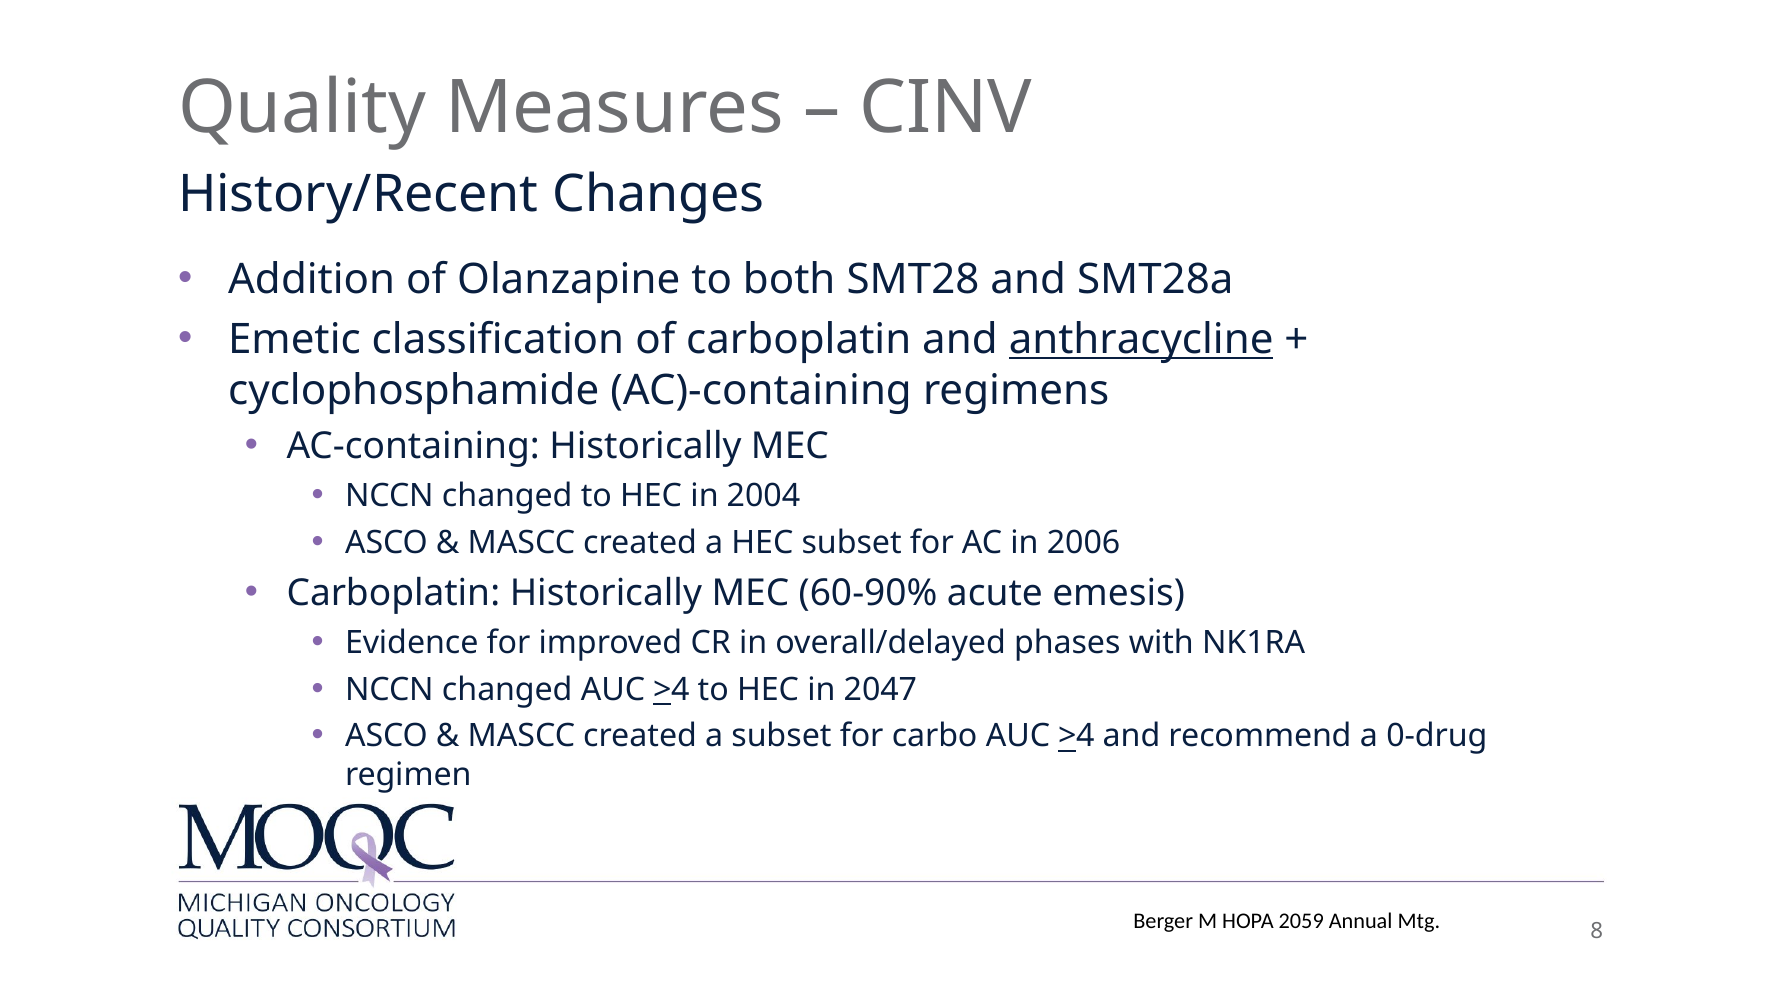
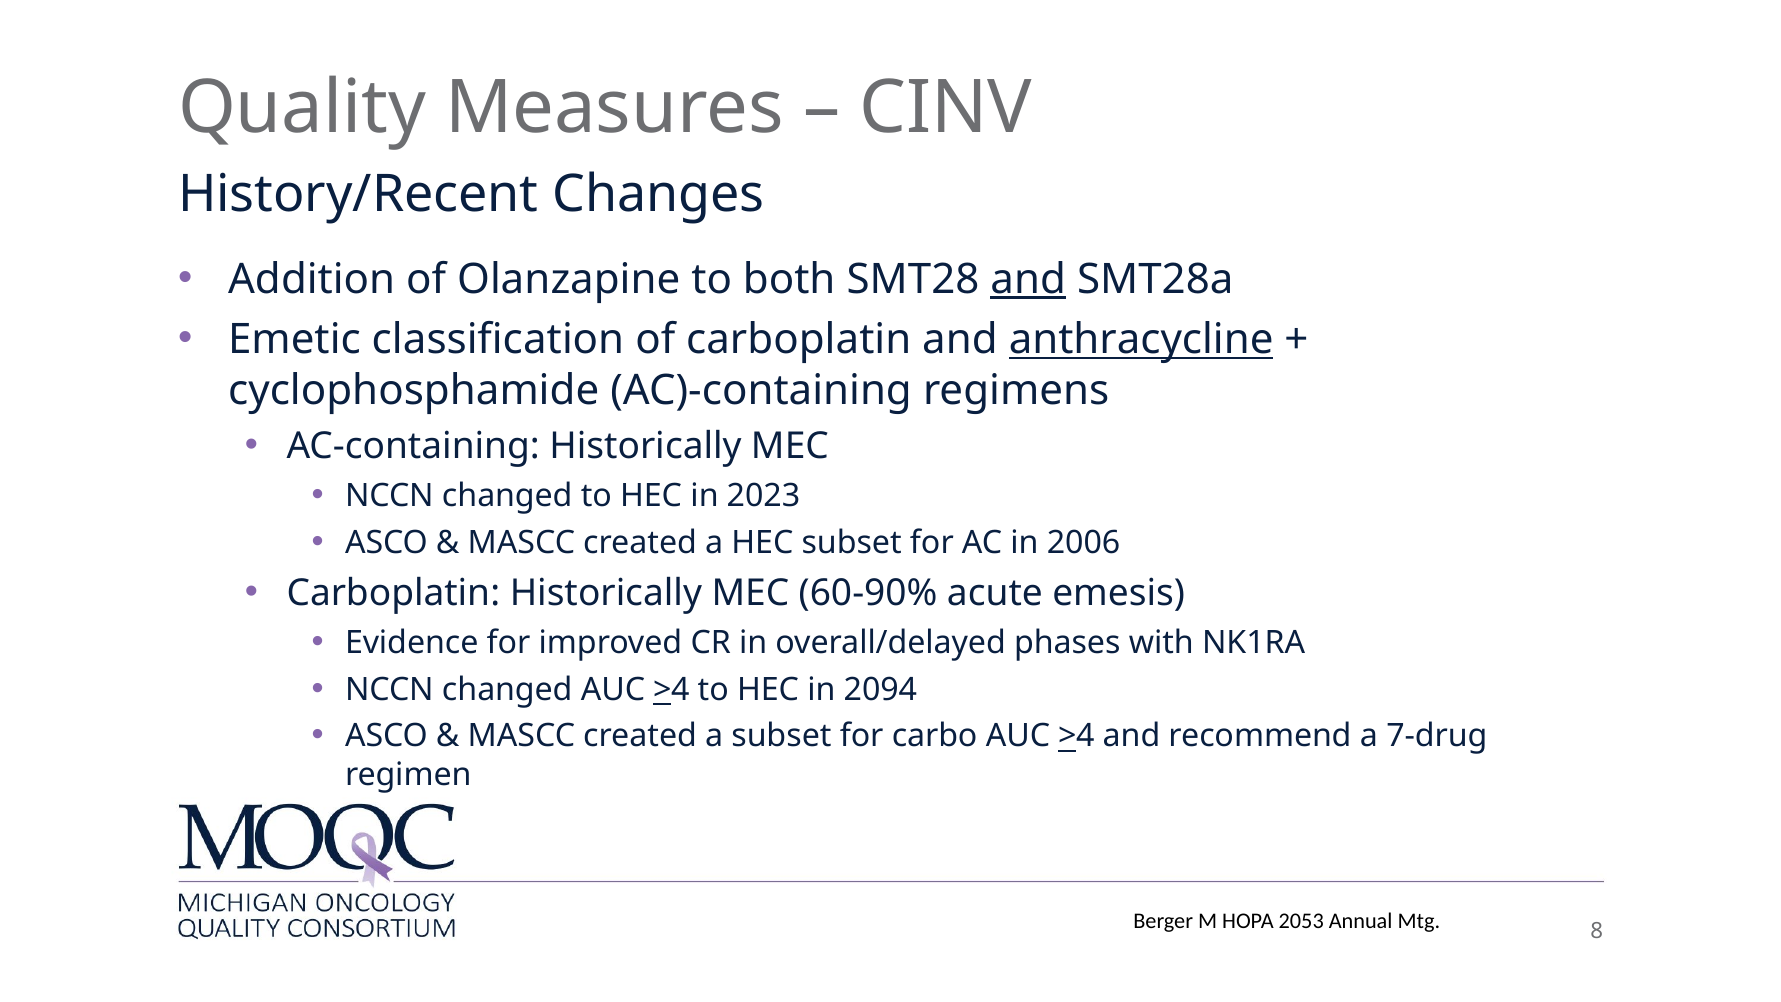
and underline: none -> present (1028, 279)
2004: 2004 -> 2023 (763, 496)
2047: 2047 -> 2094 (880, 689)
0-drug: 0-drug -> 7-drug (1437, 736)
2059: 2059 -> 2053 (1301, 921)
